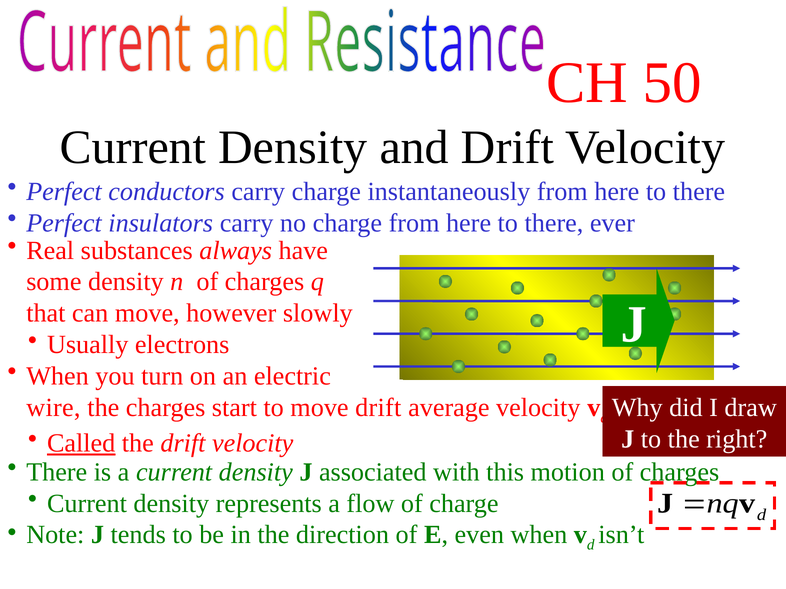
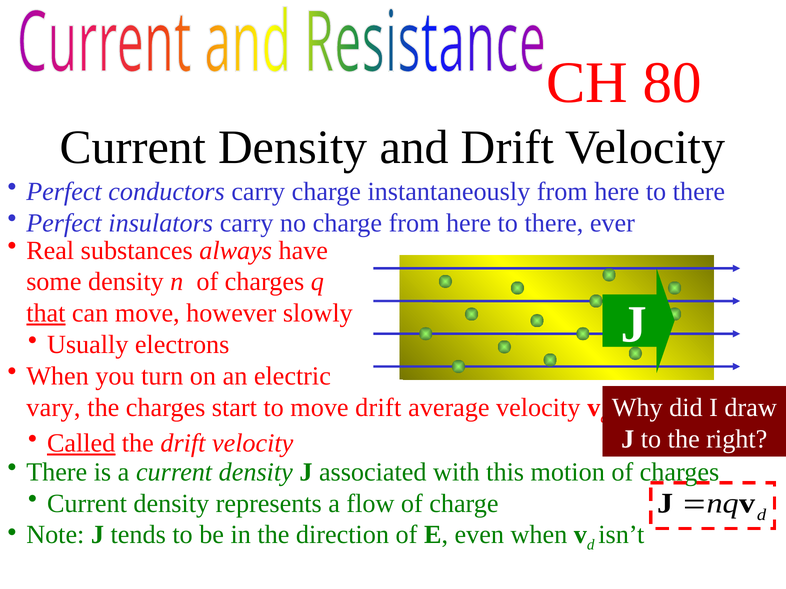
50: 50 -> 80 (672, 83)
that underline: none -> present (46, 314)
wire: wire -> vary (53, 408)
